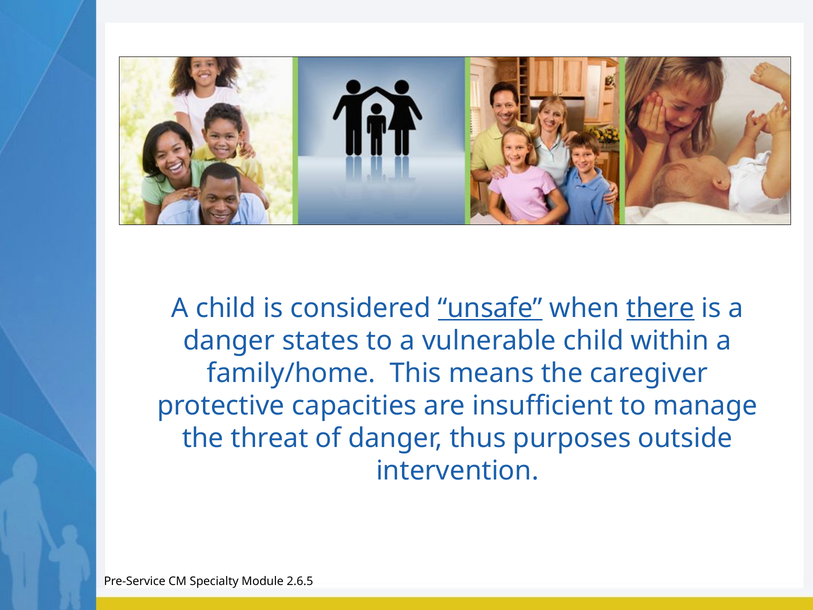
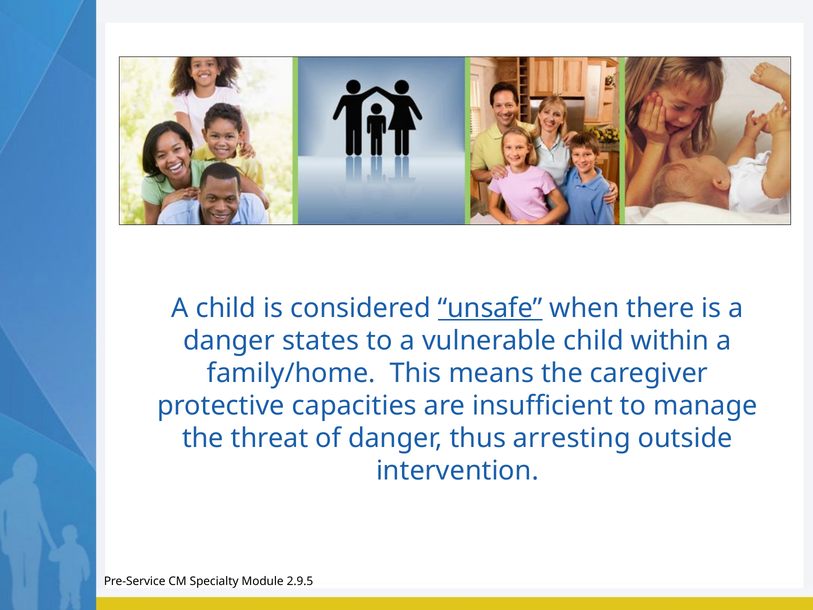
there underline: present -> none (660, 308)
purposes: purposes -> arresting (572, 438)
2.6.5: 2.6.5 -> 2.9.5 (300, 581)
